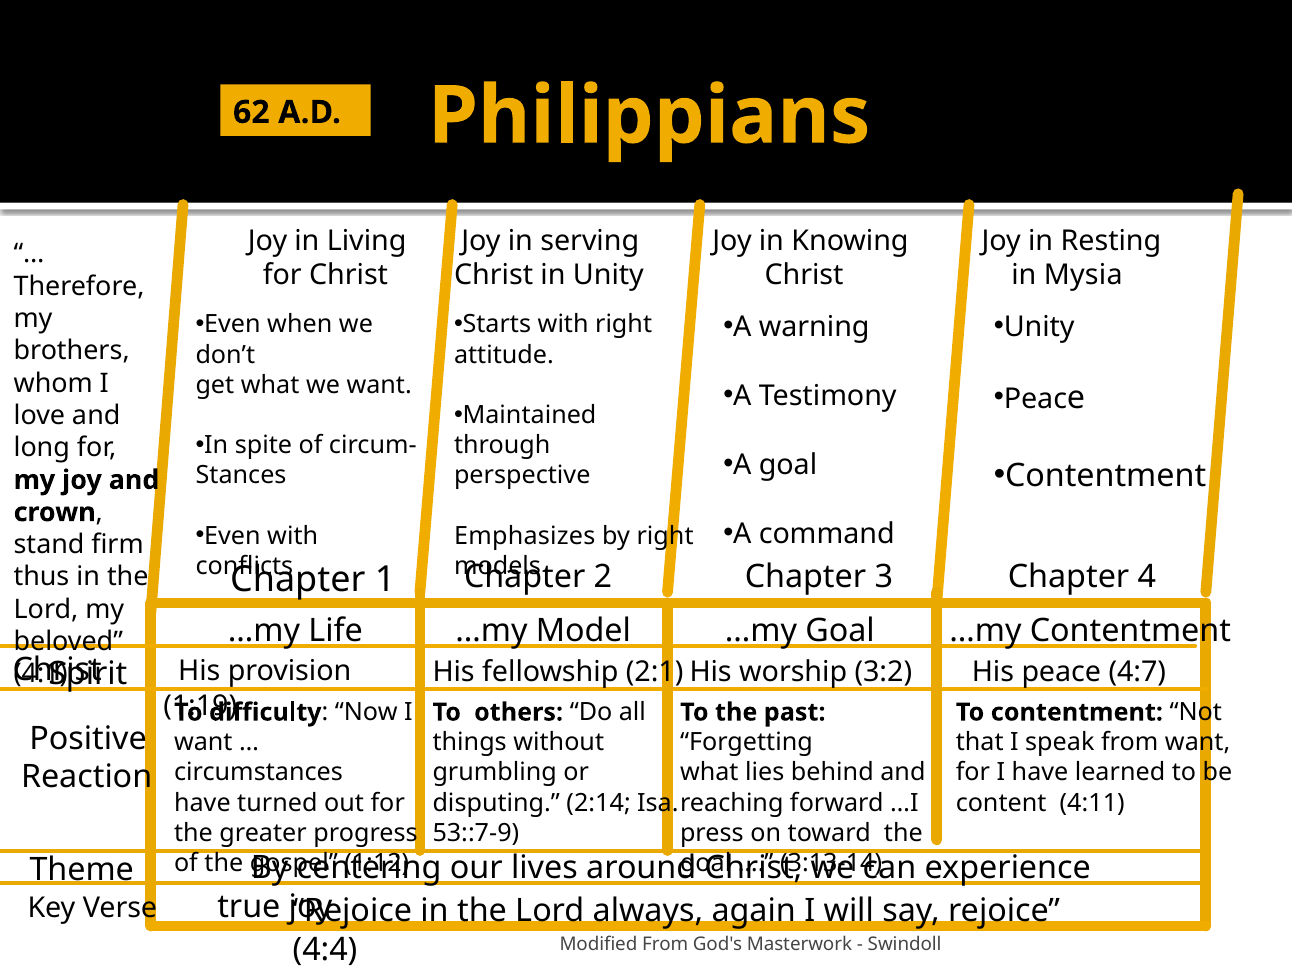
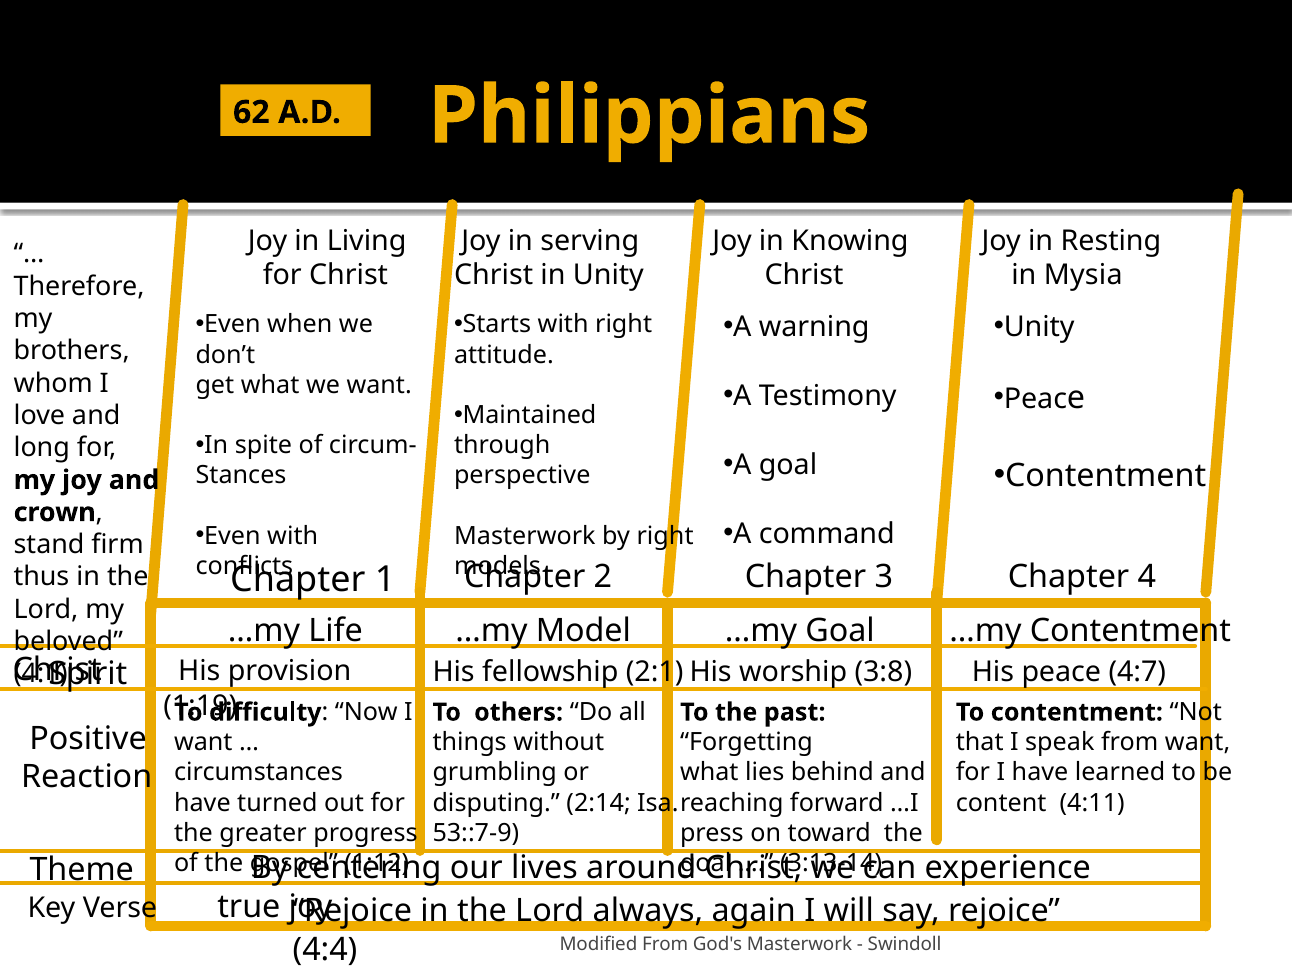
Emphasizes: Emphasizes -> Masterwork (525, 536)
3:2: 3:2 -> 3:8 (883, 672)
